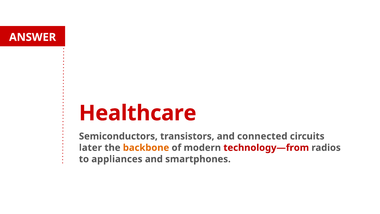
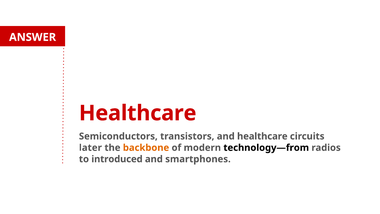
and connected: connected -> healthcare (262, 136)
technology—from colour: red -> black (266, 148)
appliances: appliances -> introduced (117, 159)
